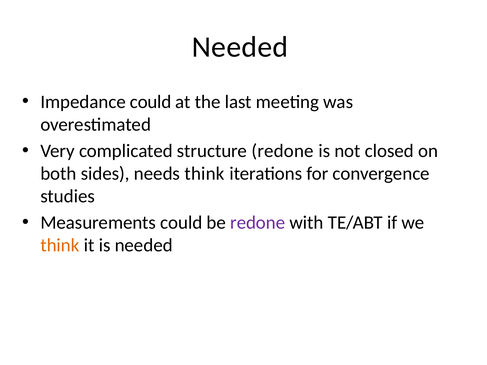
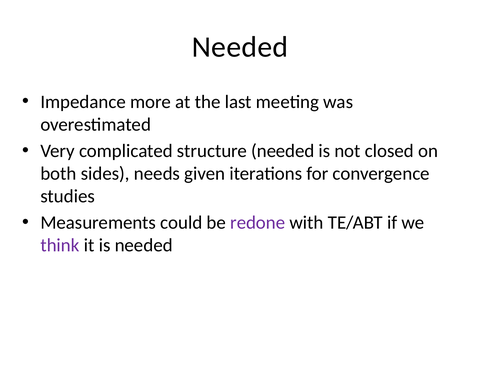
Impedance could: could -> more (151, 102)
structure redone: redone -> needed (283, 151)
needs think: think -> given (205, 174)
think colour: orange -> purple (60, 246)
